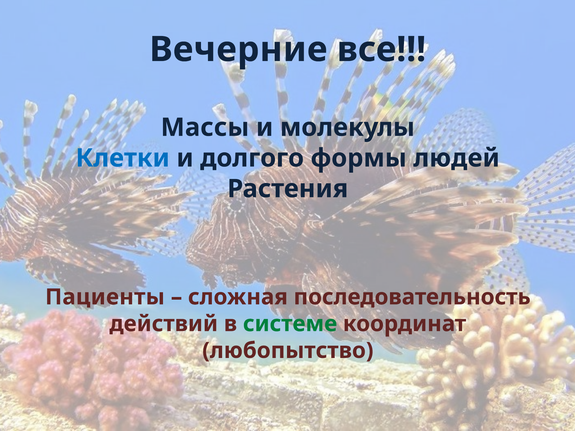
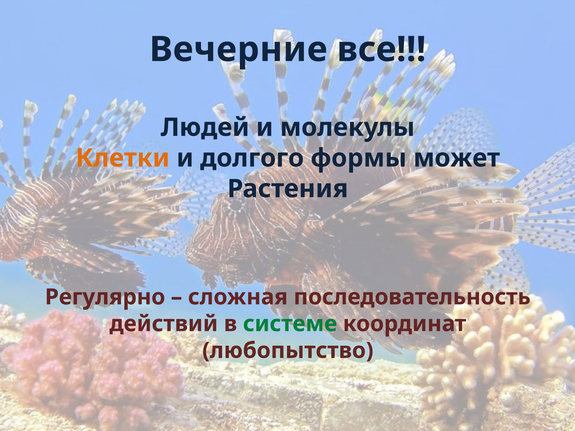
Массы: Массы -> Людей (205, 127)
Клетки colour: blue -> orange (123, 158)
людей: людей -> может (457, 158)
Пациенты: Пациенты -> Регулярно (105, 297)
